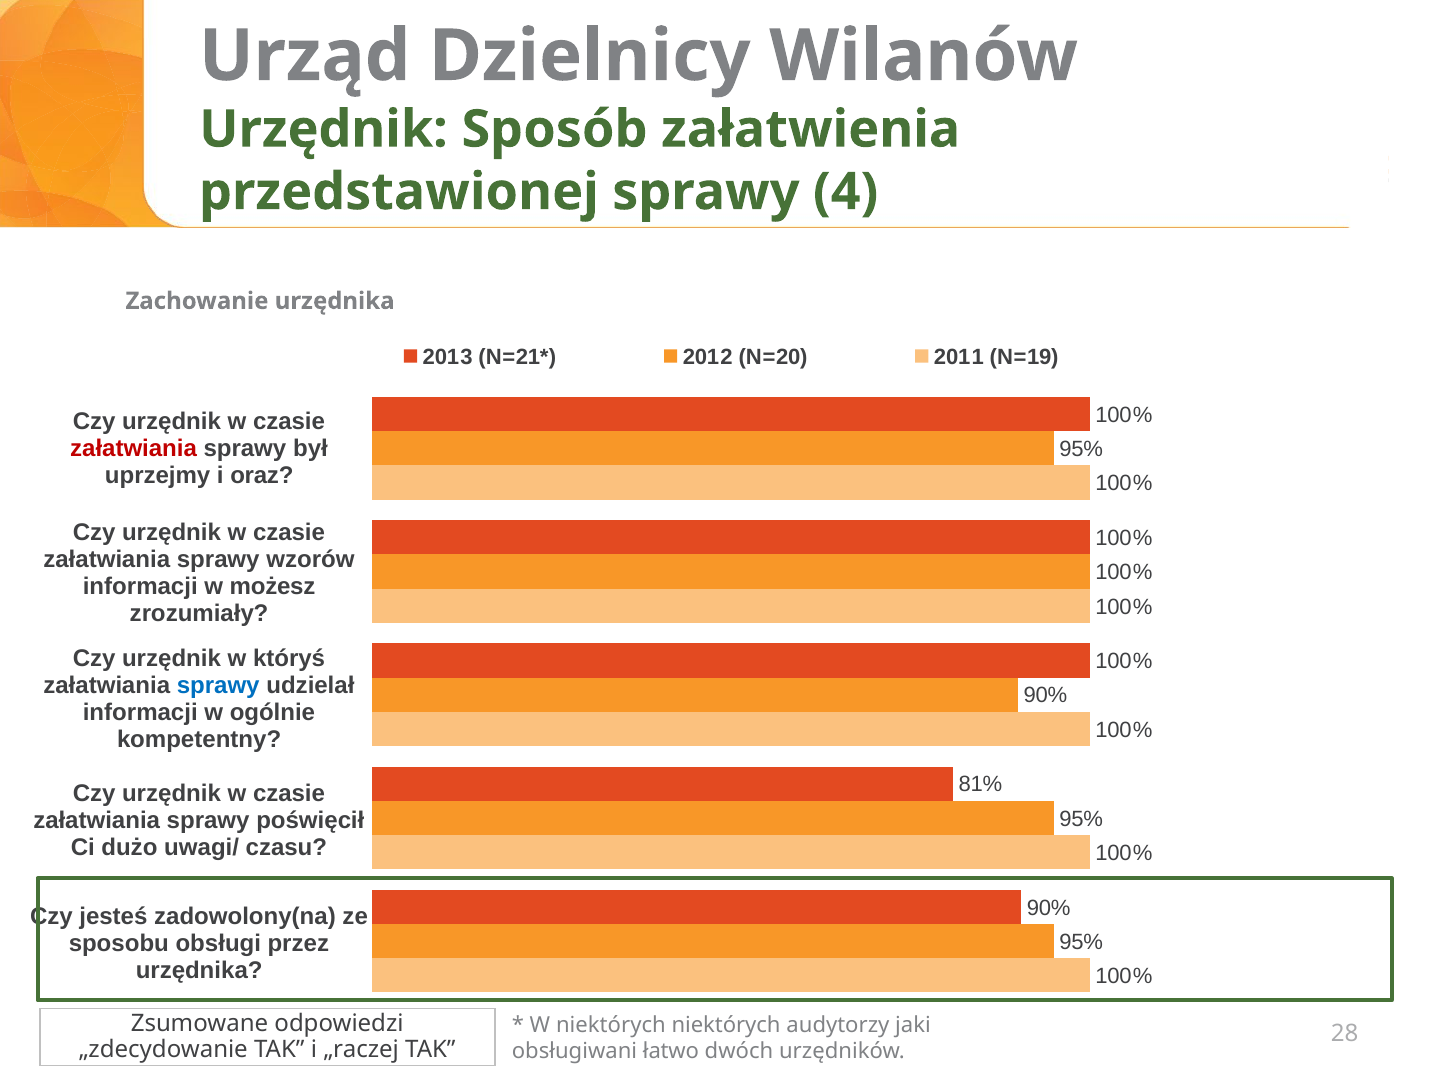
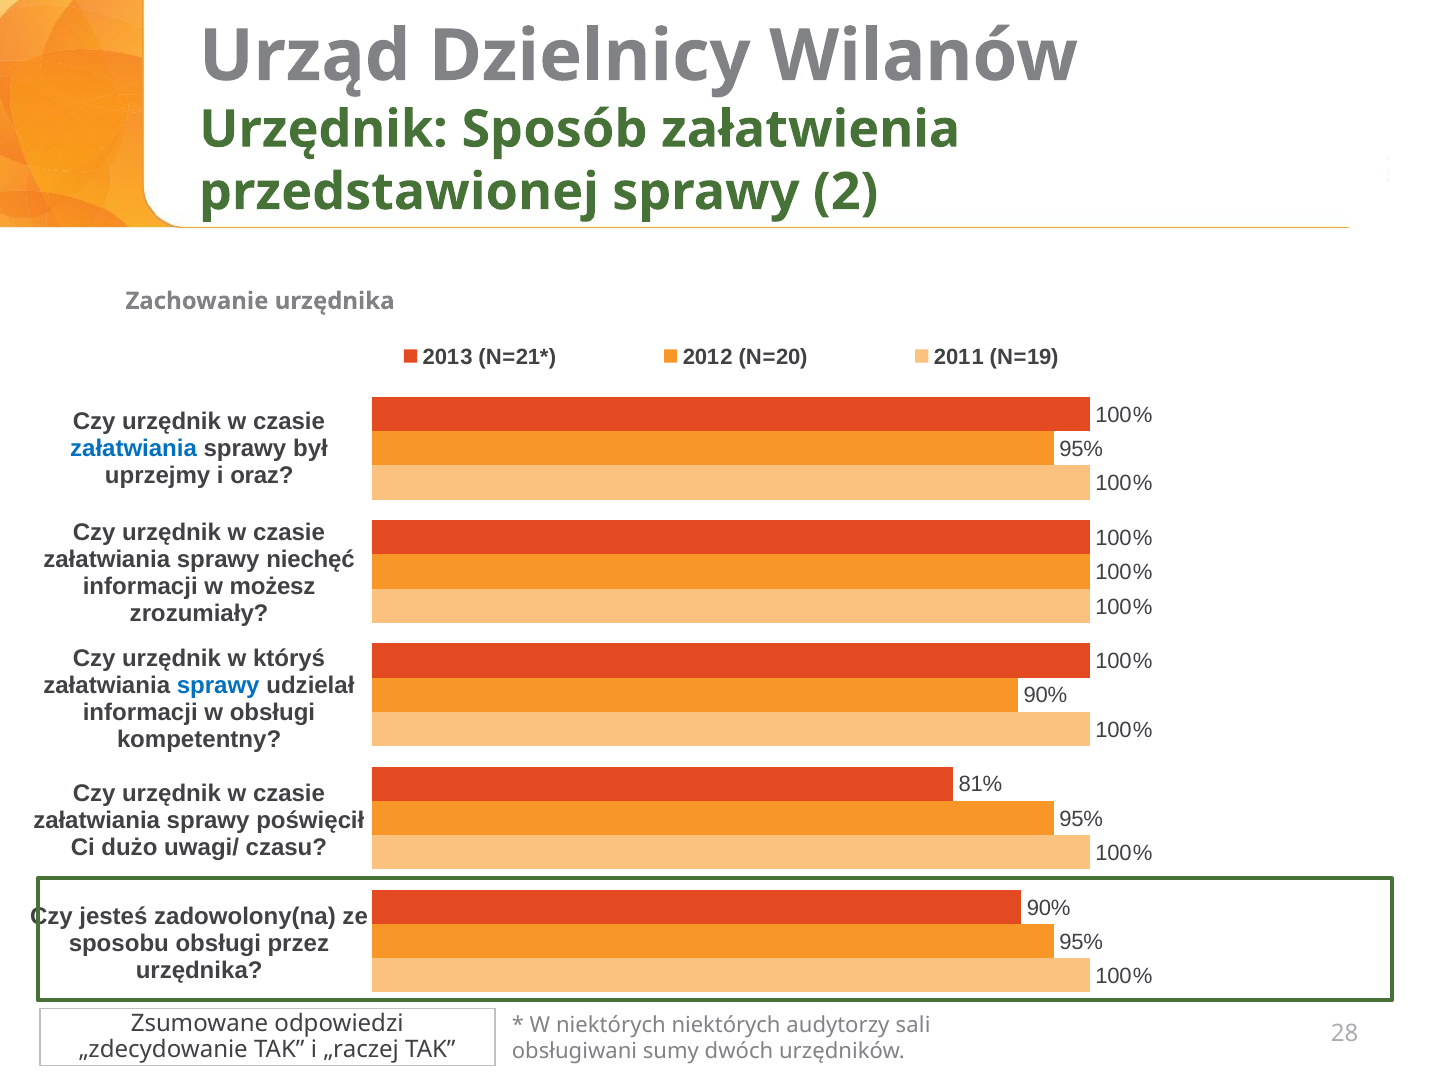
4: 4 -> 2 (846, 192)
załatwiania colour: red -> blue (134, 448)
wzorów: wzorów -> niechęć (311, 560)
w ogólnie: ogólnie -> obsługi (272, 712)
jaki: jaki -> sali (913, 1025)
łatwo: łatwo -> sumy (671, 1051)
